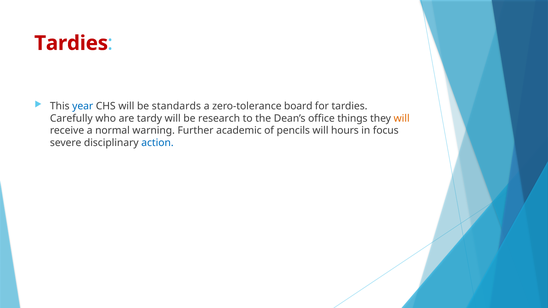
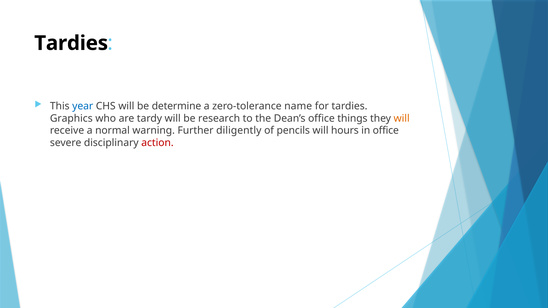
Tardies colour: red -> black (71, 43)
standards: standards -> determine (177, 106)
board: board -> name (298, 106)
Carefully: Carefully -> Graphics (71, 118)
academic: academic -> diligently (239, 131)
in focus: focus -> office (386, 131)
action colour: blue -> red (157, 143)
